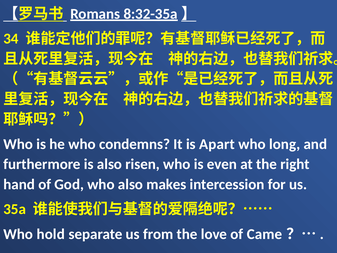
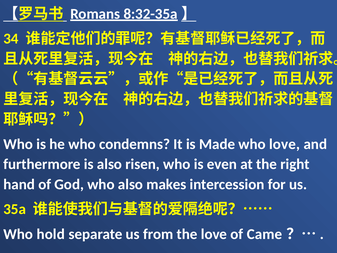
Apart: Apart -> Made (217, 144)
who long: long -> love (285, 144)
